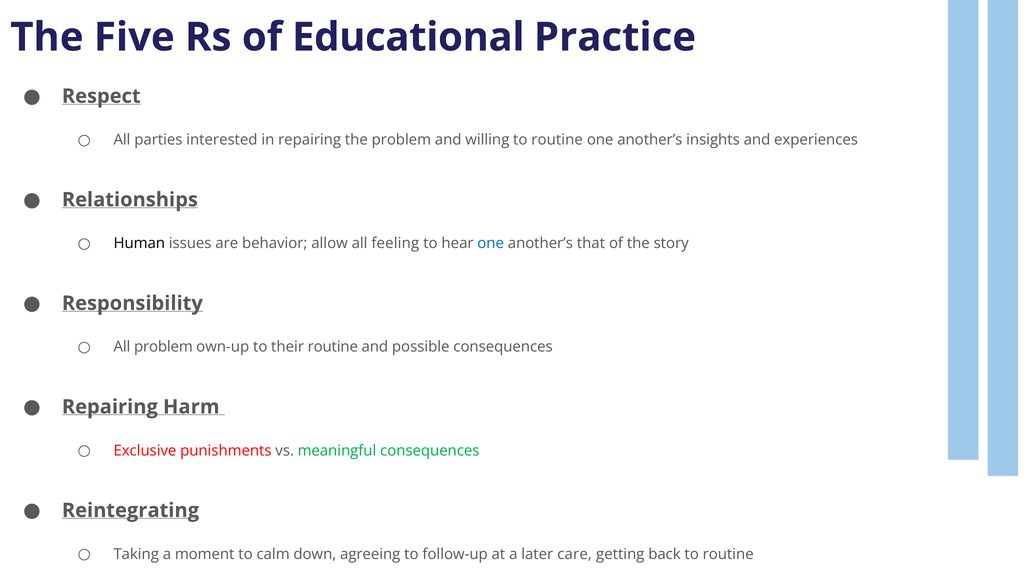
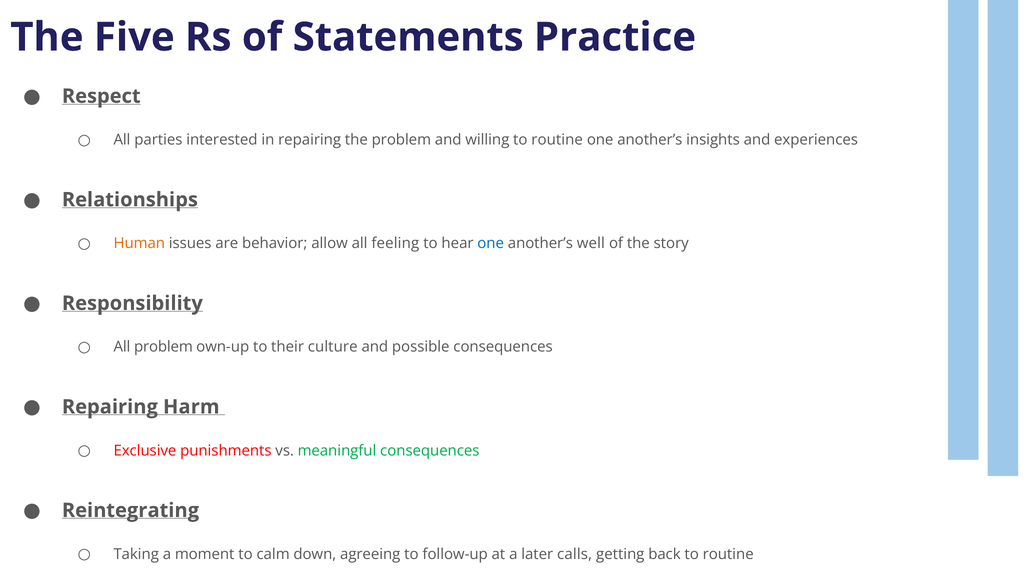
Educational: Educational -> Statements (408, 37)
Human colour: black -> orange (139, 243)
that: that -> well (591, 243)
their routine: routine -> culture (333, 347)
care: care -> calls (575, 554)
